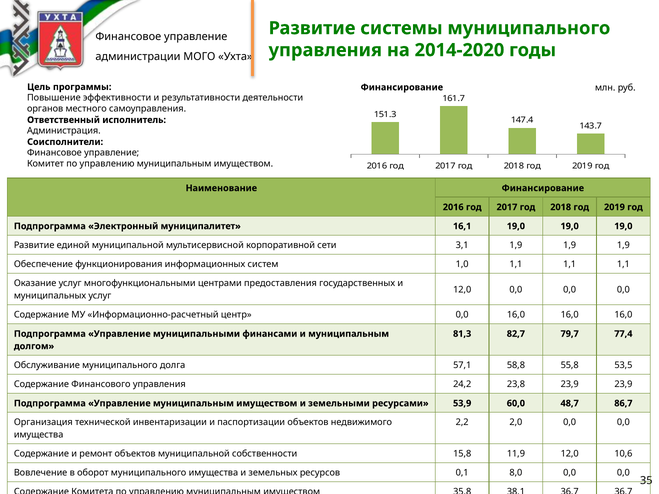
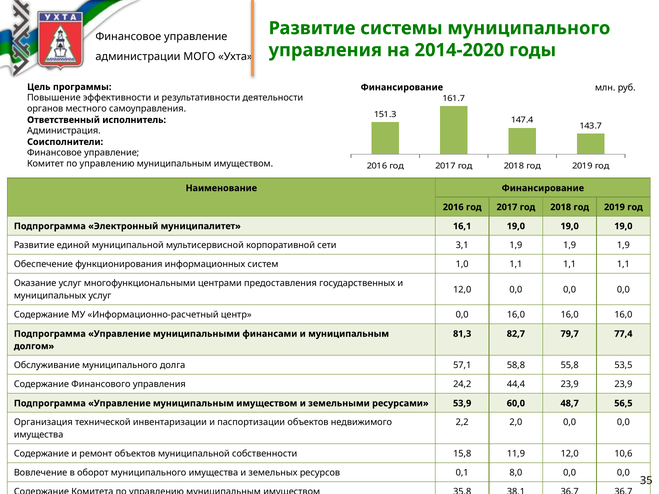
23,8: 23,8 -> 44,4 (516, 384)
86,7: 86,7 -> 56,5 (623, 404)
